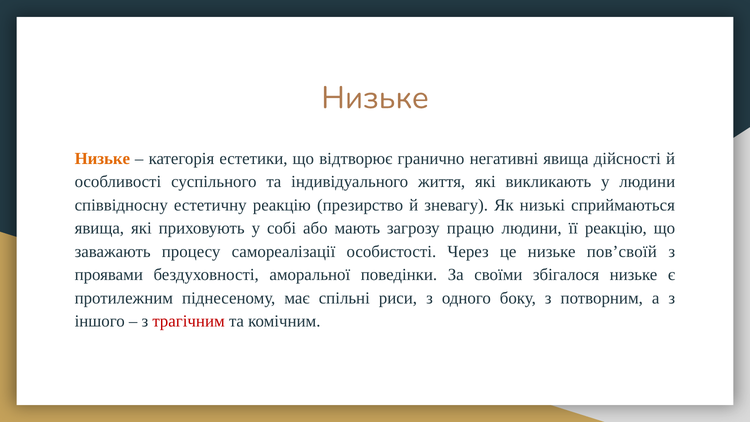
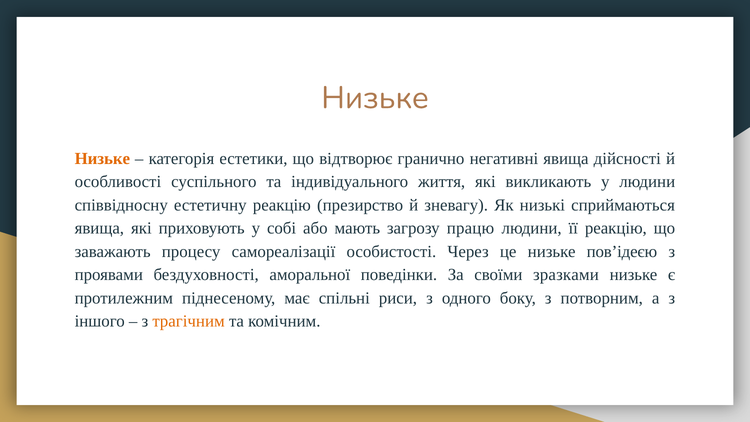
пов’своїй: пов’своїй -> пов’ідеєю (622, 251)
збігалося: збігалося -> зразками (566, 275)
трагічним colour: red -> orange (189, 321)
